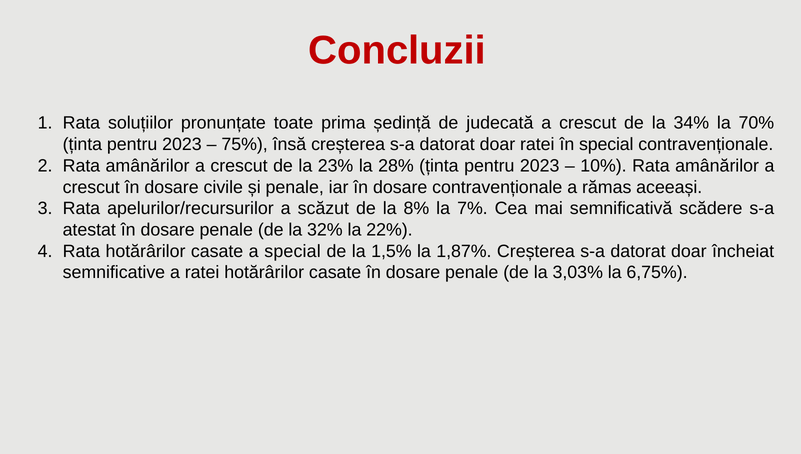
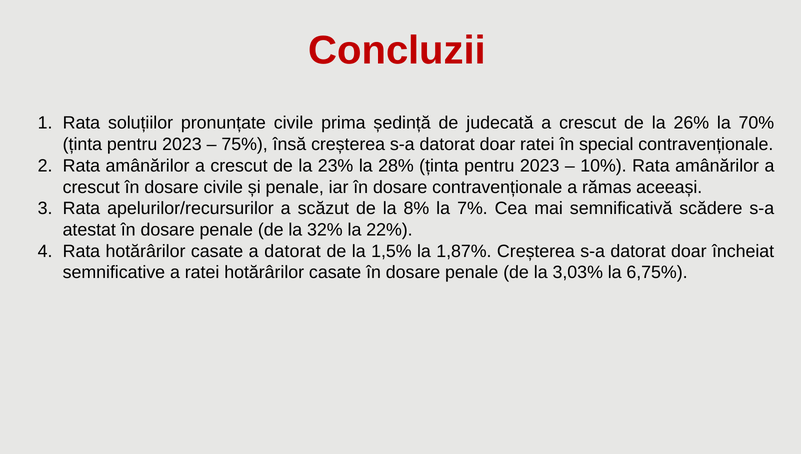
pronunțate toate: toate -> civile (294, 123)
34%: 34% -> 26% (691, 123)
a special: special -> datorat (293, 251)
